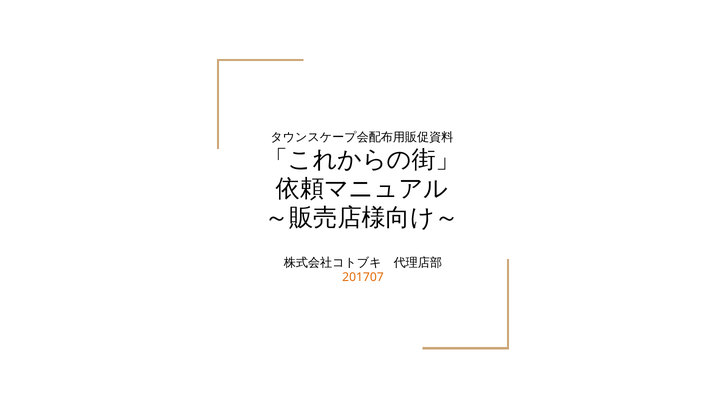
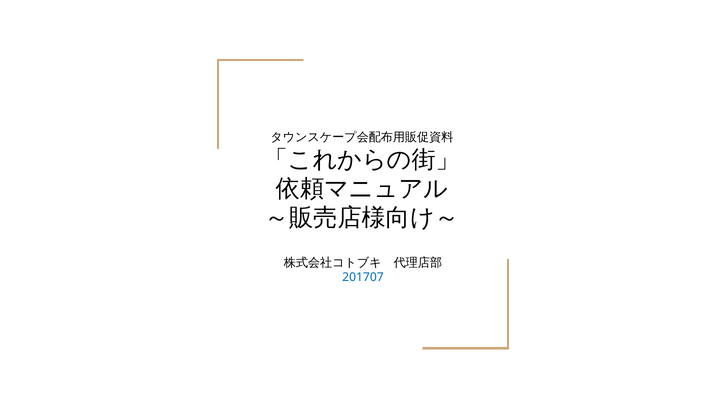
201707 colour: orange -> blue (363, 277)
